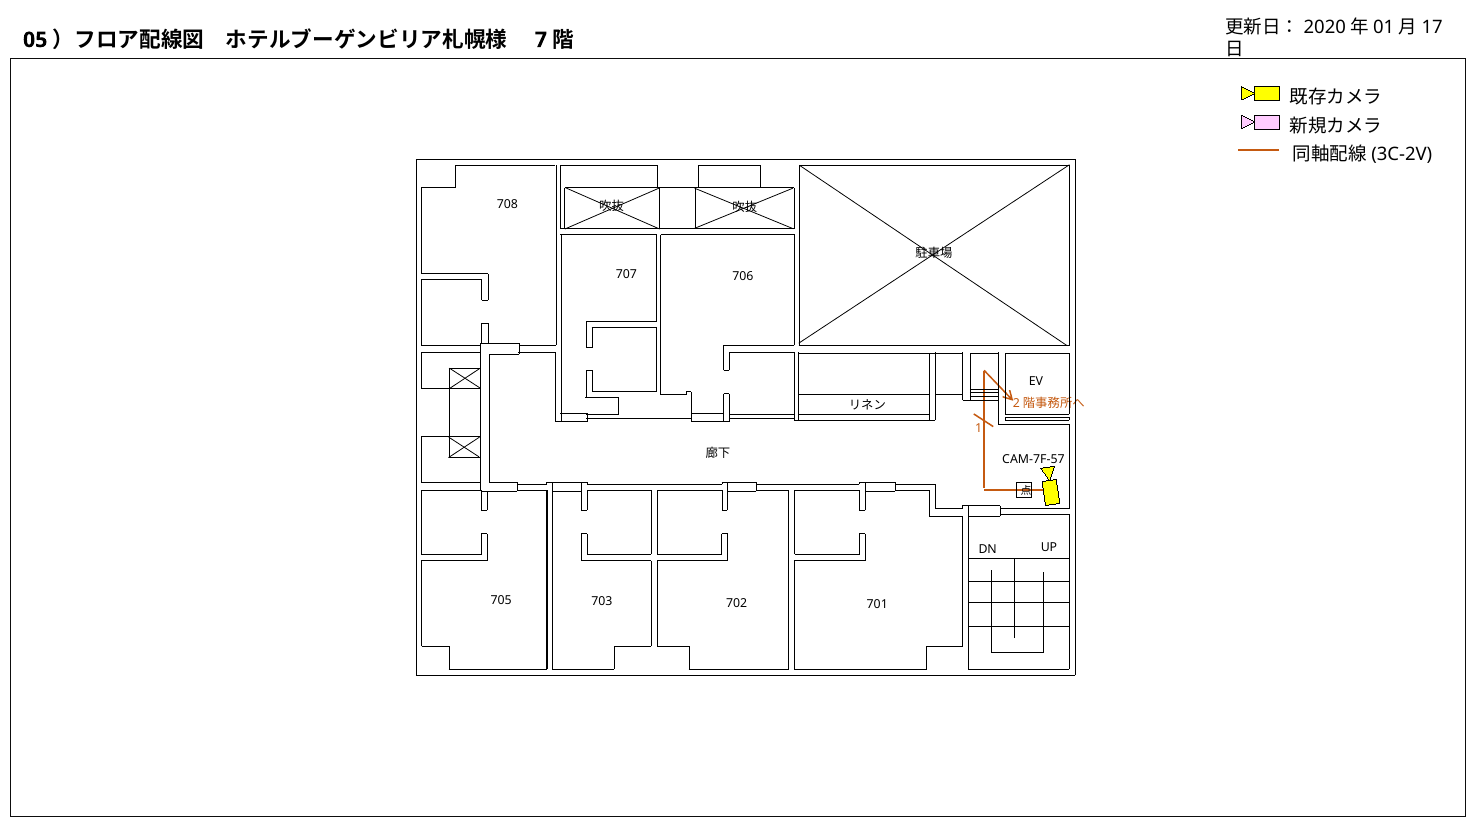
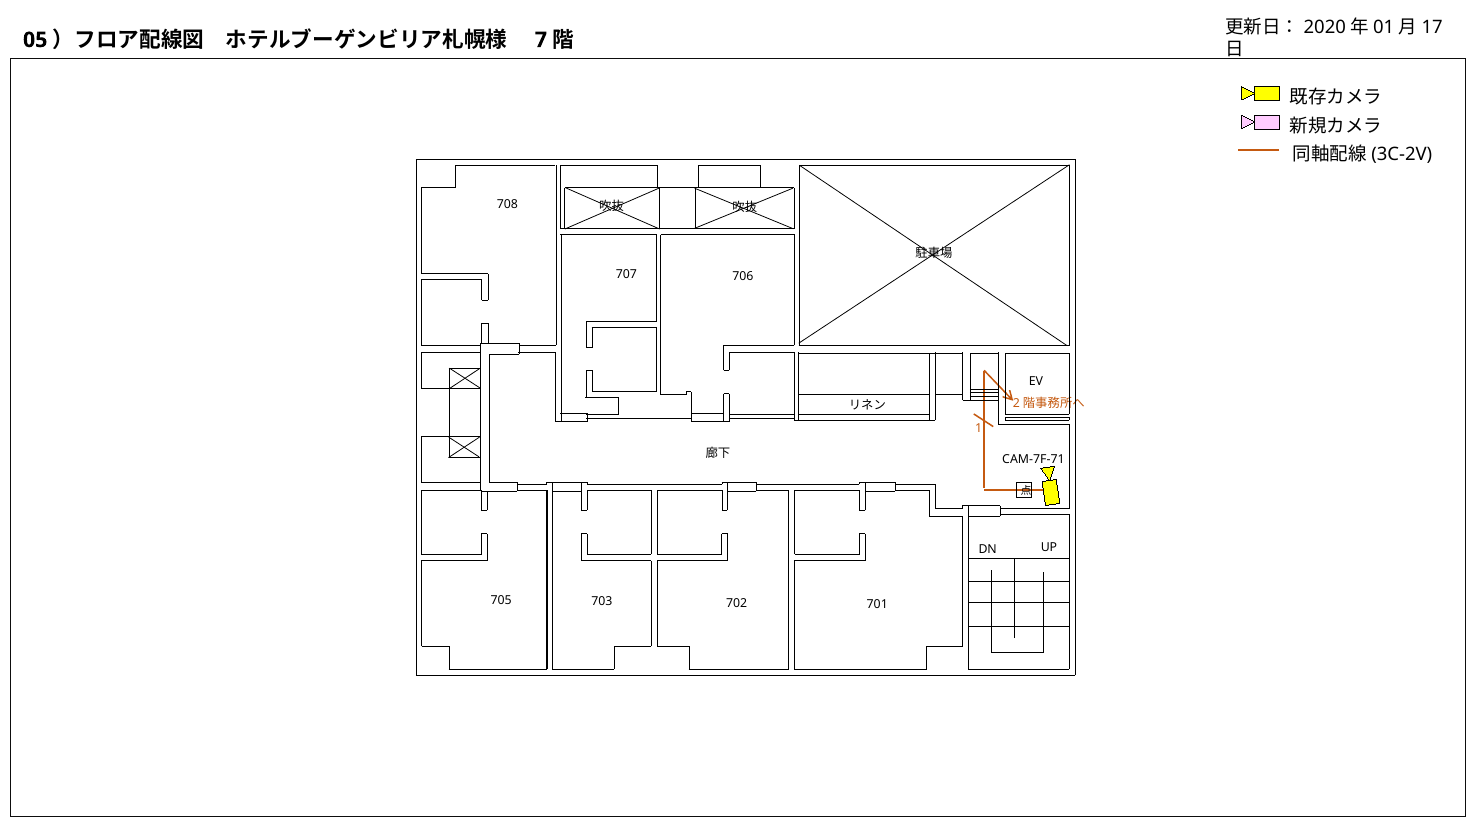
CAM-7F-57: CAM-7F-57 -> CAM-7F-71 (1033, 460)
